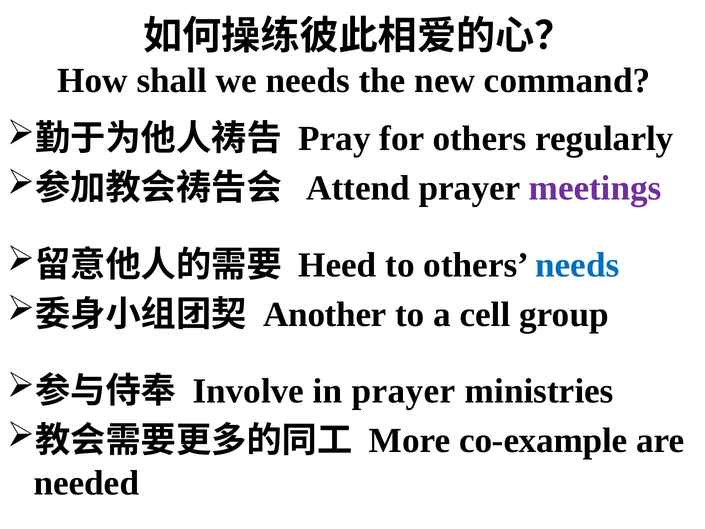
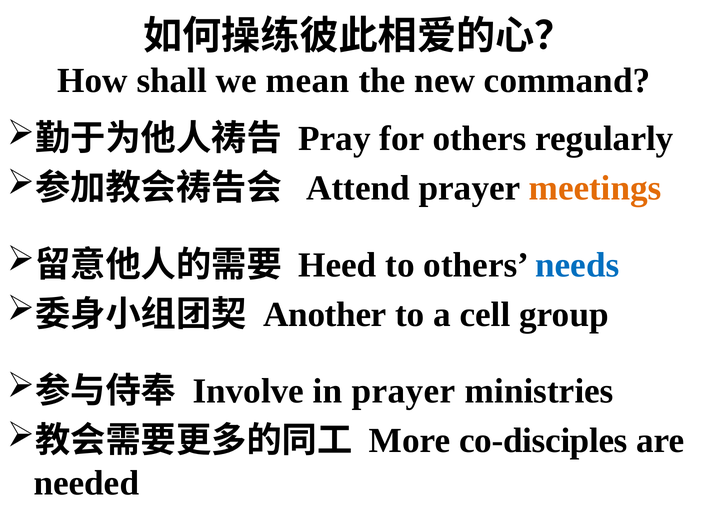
we needs: needs -> mean (308, 81)
meetings colour: purple -> orange (595, 188)
co-example: co-example -> co-disciples (543, 440)
